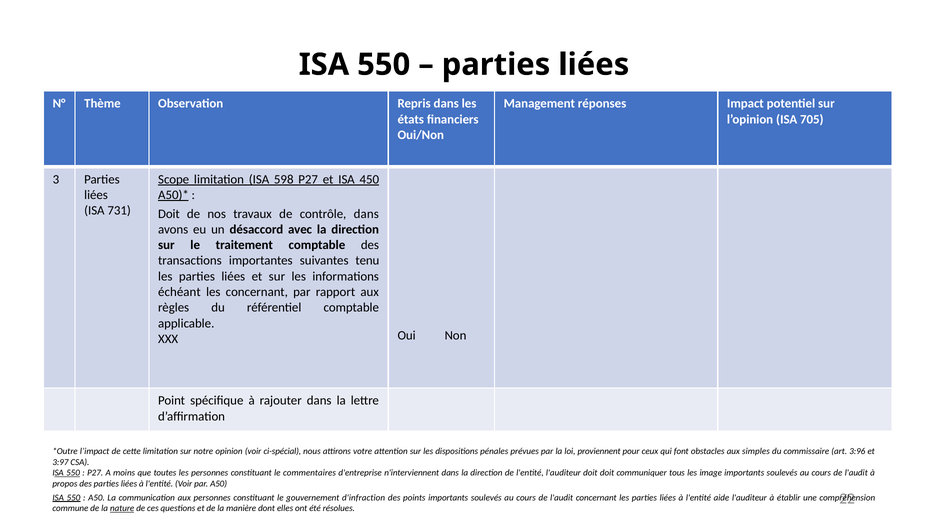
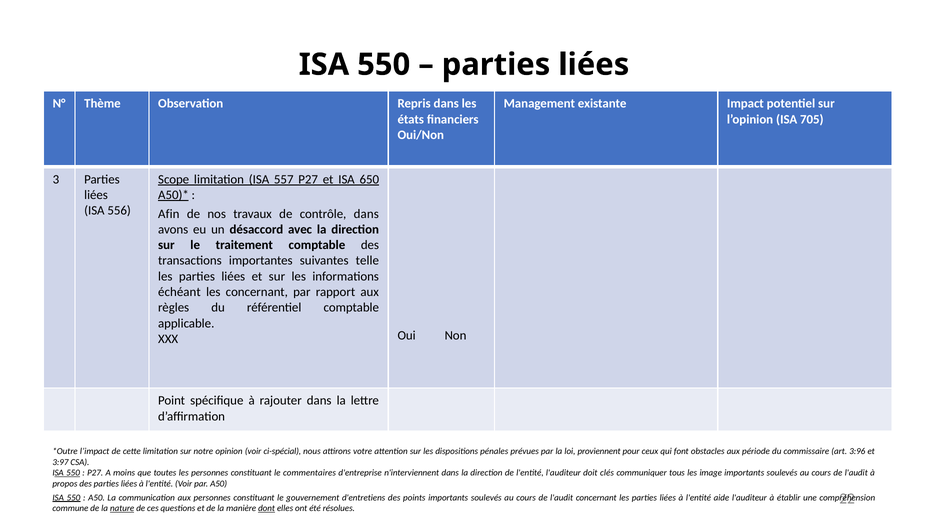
réponses: réponses -> existante (602, 104)
598: 598 -> 557 (284, 179)
450: 450 -> 650 (369, 179)
731: 731 -> 556 (119, 211)
Doit: Doit -> Afin (169, 214)
tenu: tenu -> telle (367, 261)
simples: simples -> période (756, 451)
doit doit: doit -> clés (607, 473)
d'infraction: d'infraction -> d'entretiens (364, 498)
dont underline: none -> present (267, 508)
